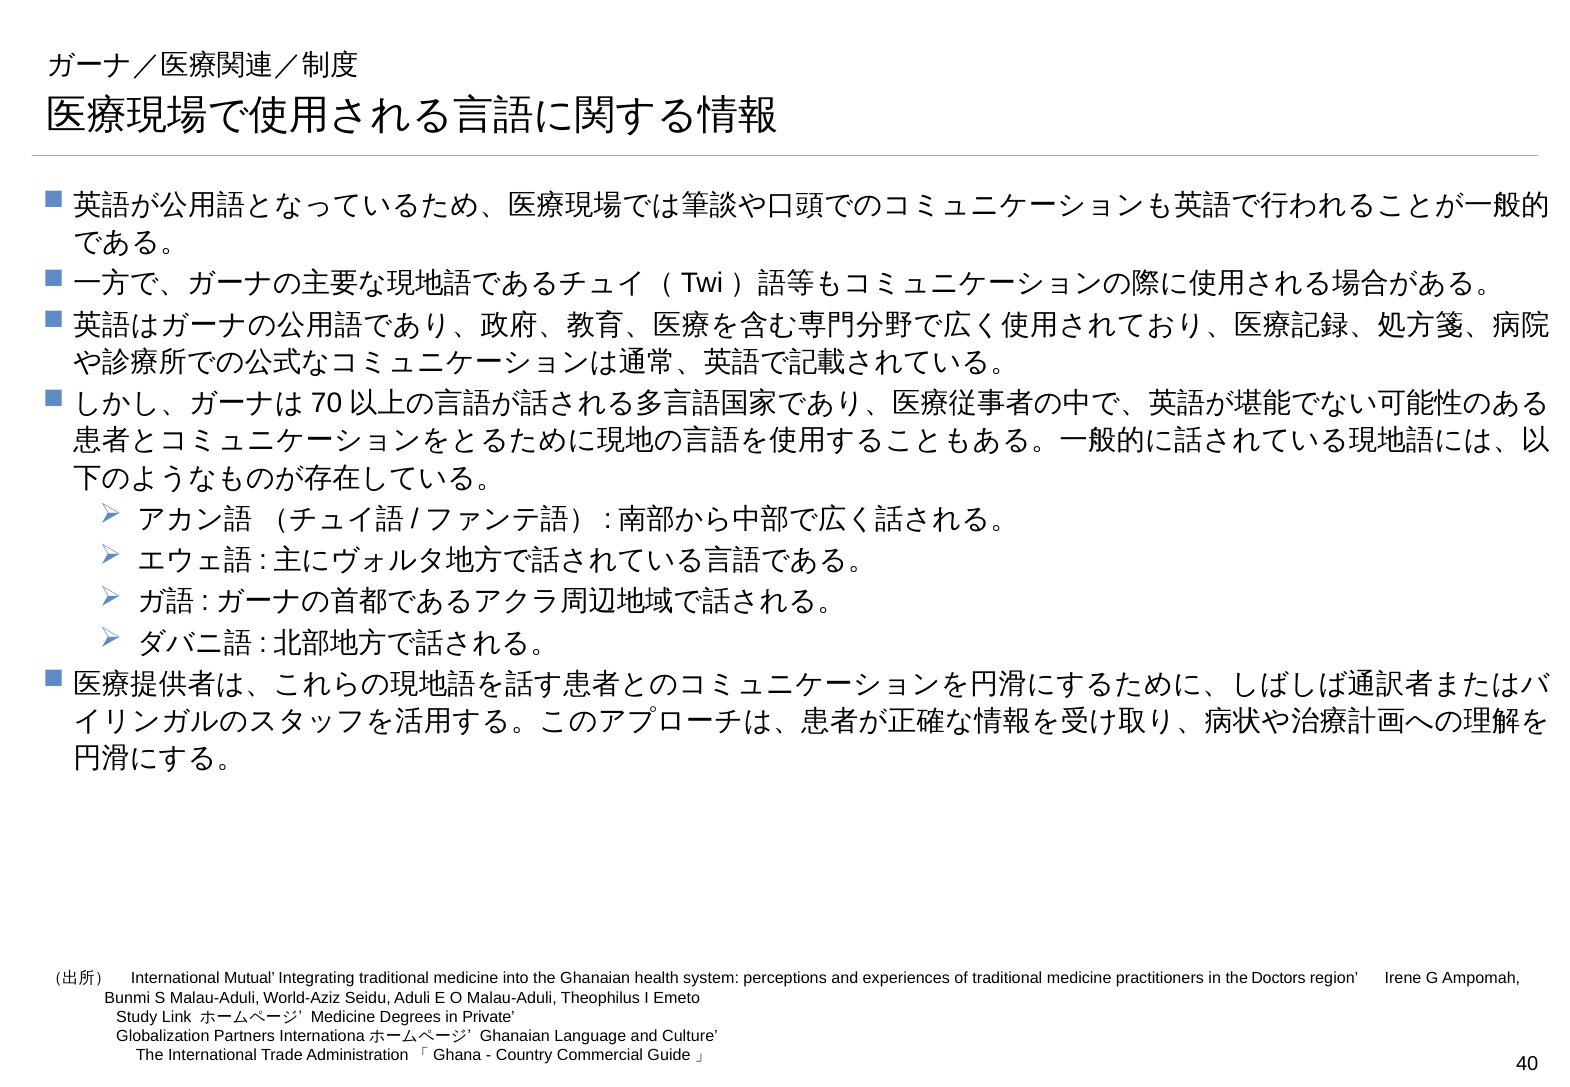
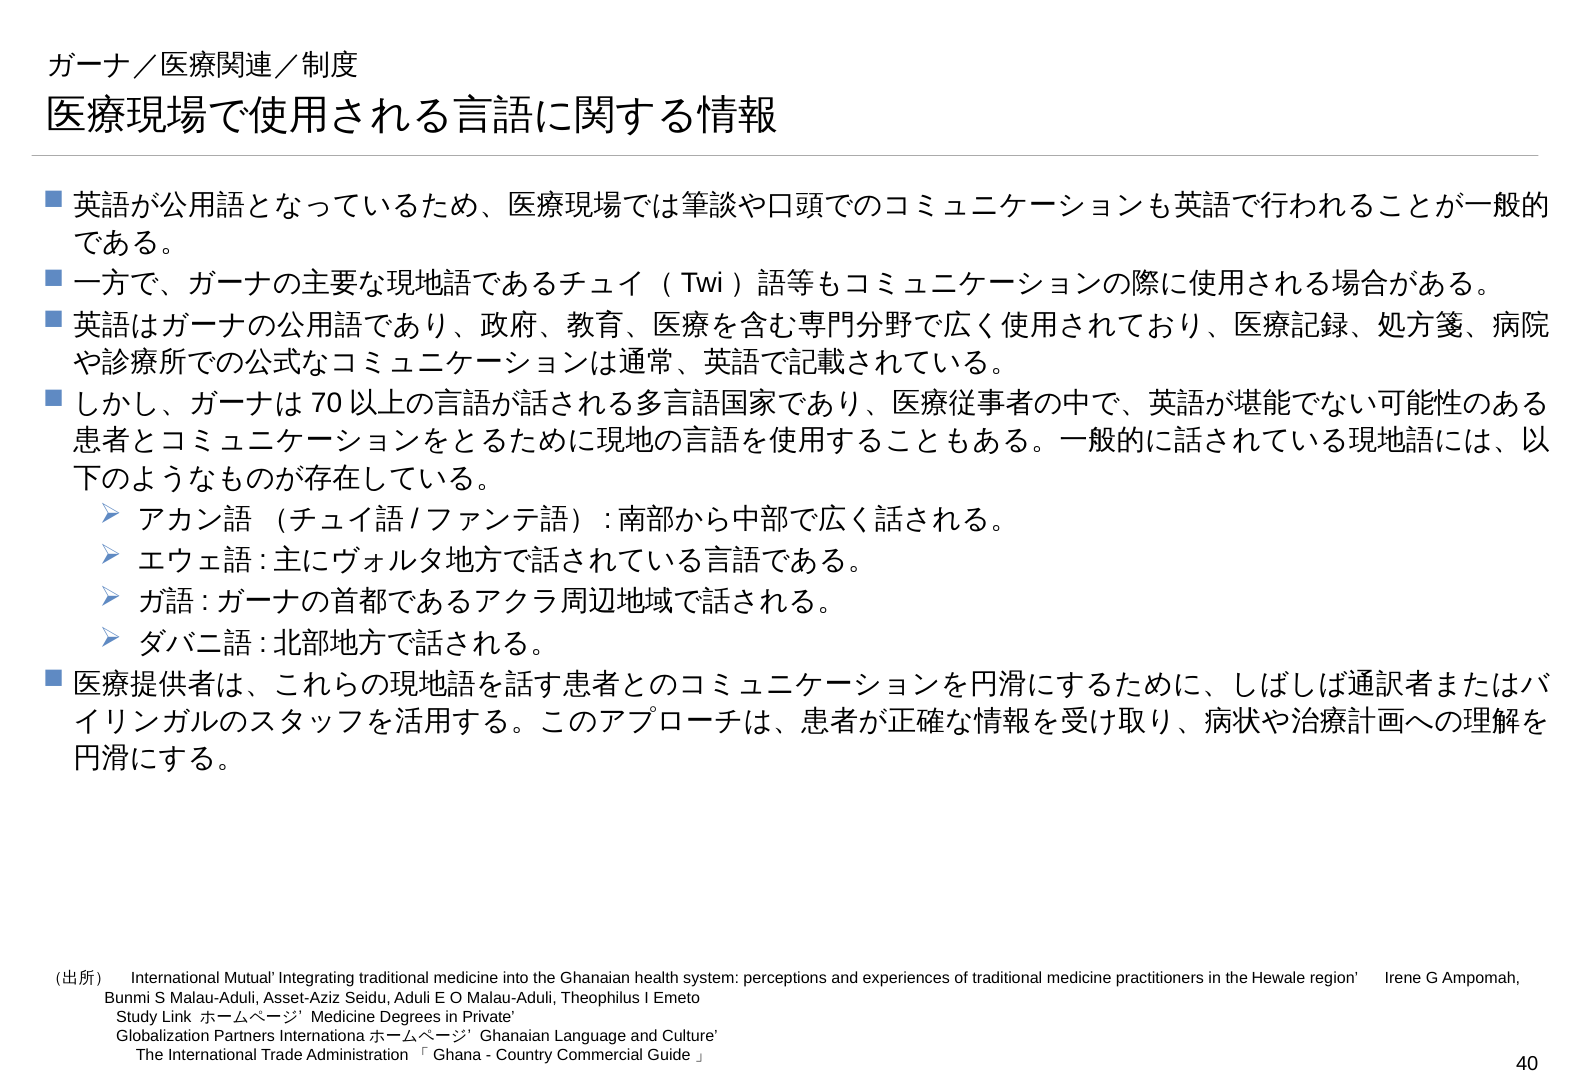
Doctors: Doctors -> Hewale (1278, 978)
World-Aziz: World-Aziz -> Asset-Aziz (302, 998)
